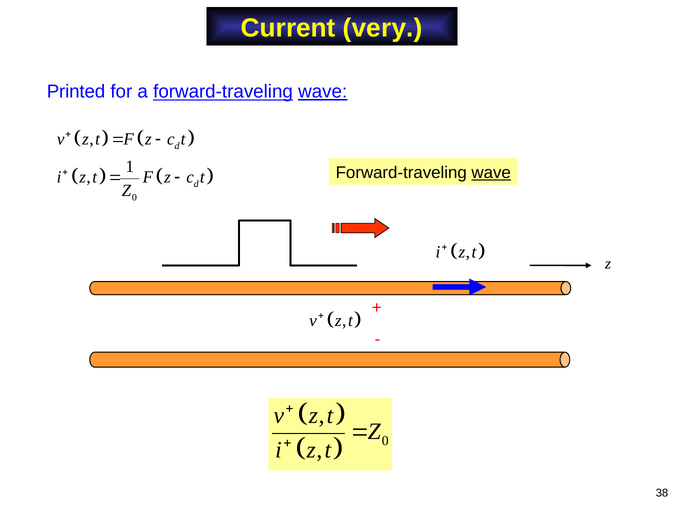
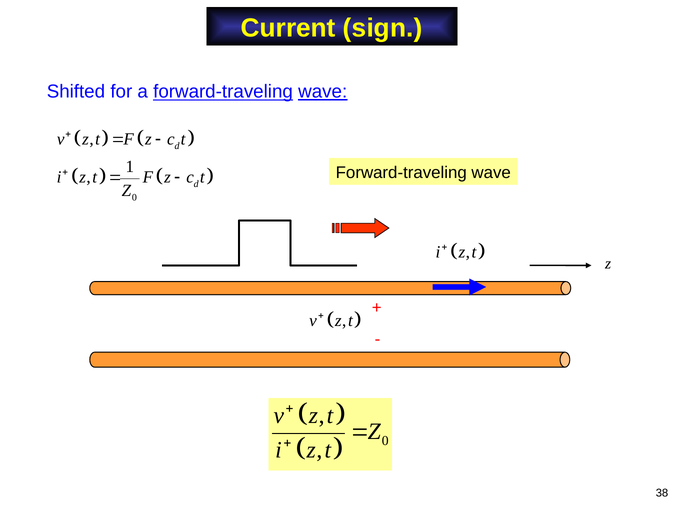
very: very -> sign (383, 28)
Printed: Printed -> Shifted (76, 92)
wave underline: present -> none (491, 173)
